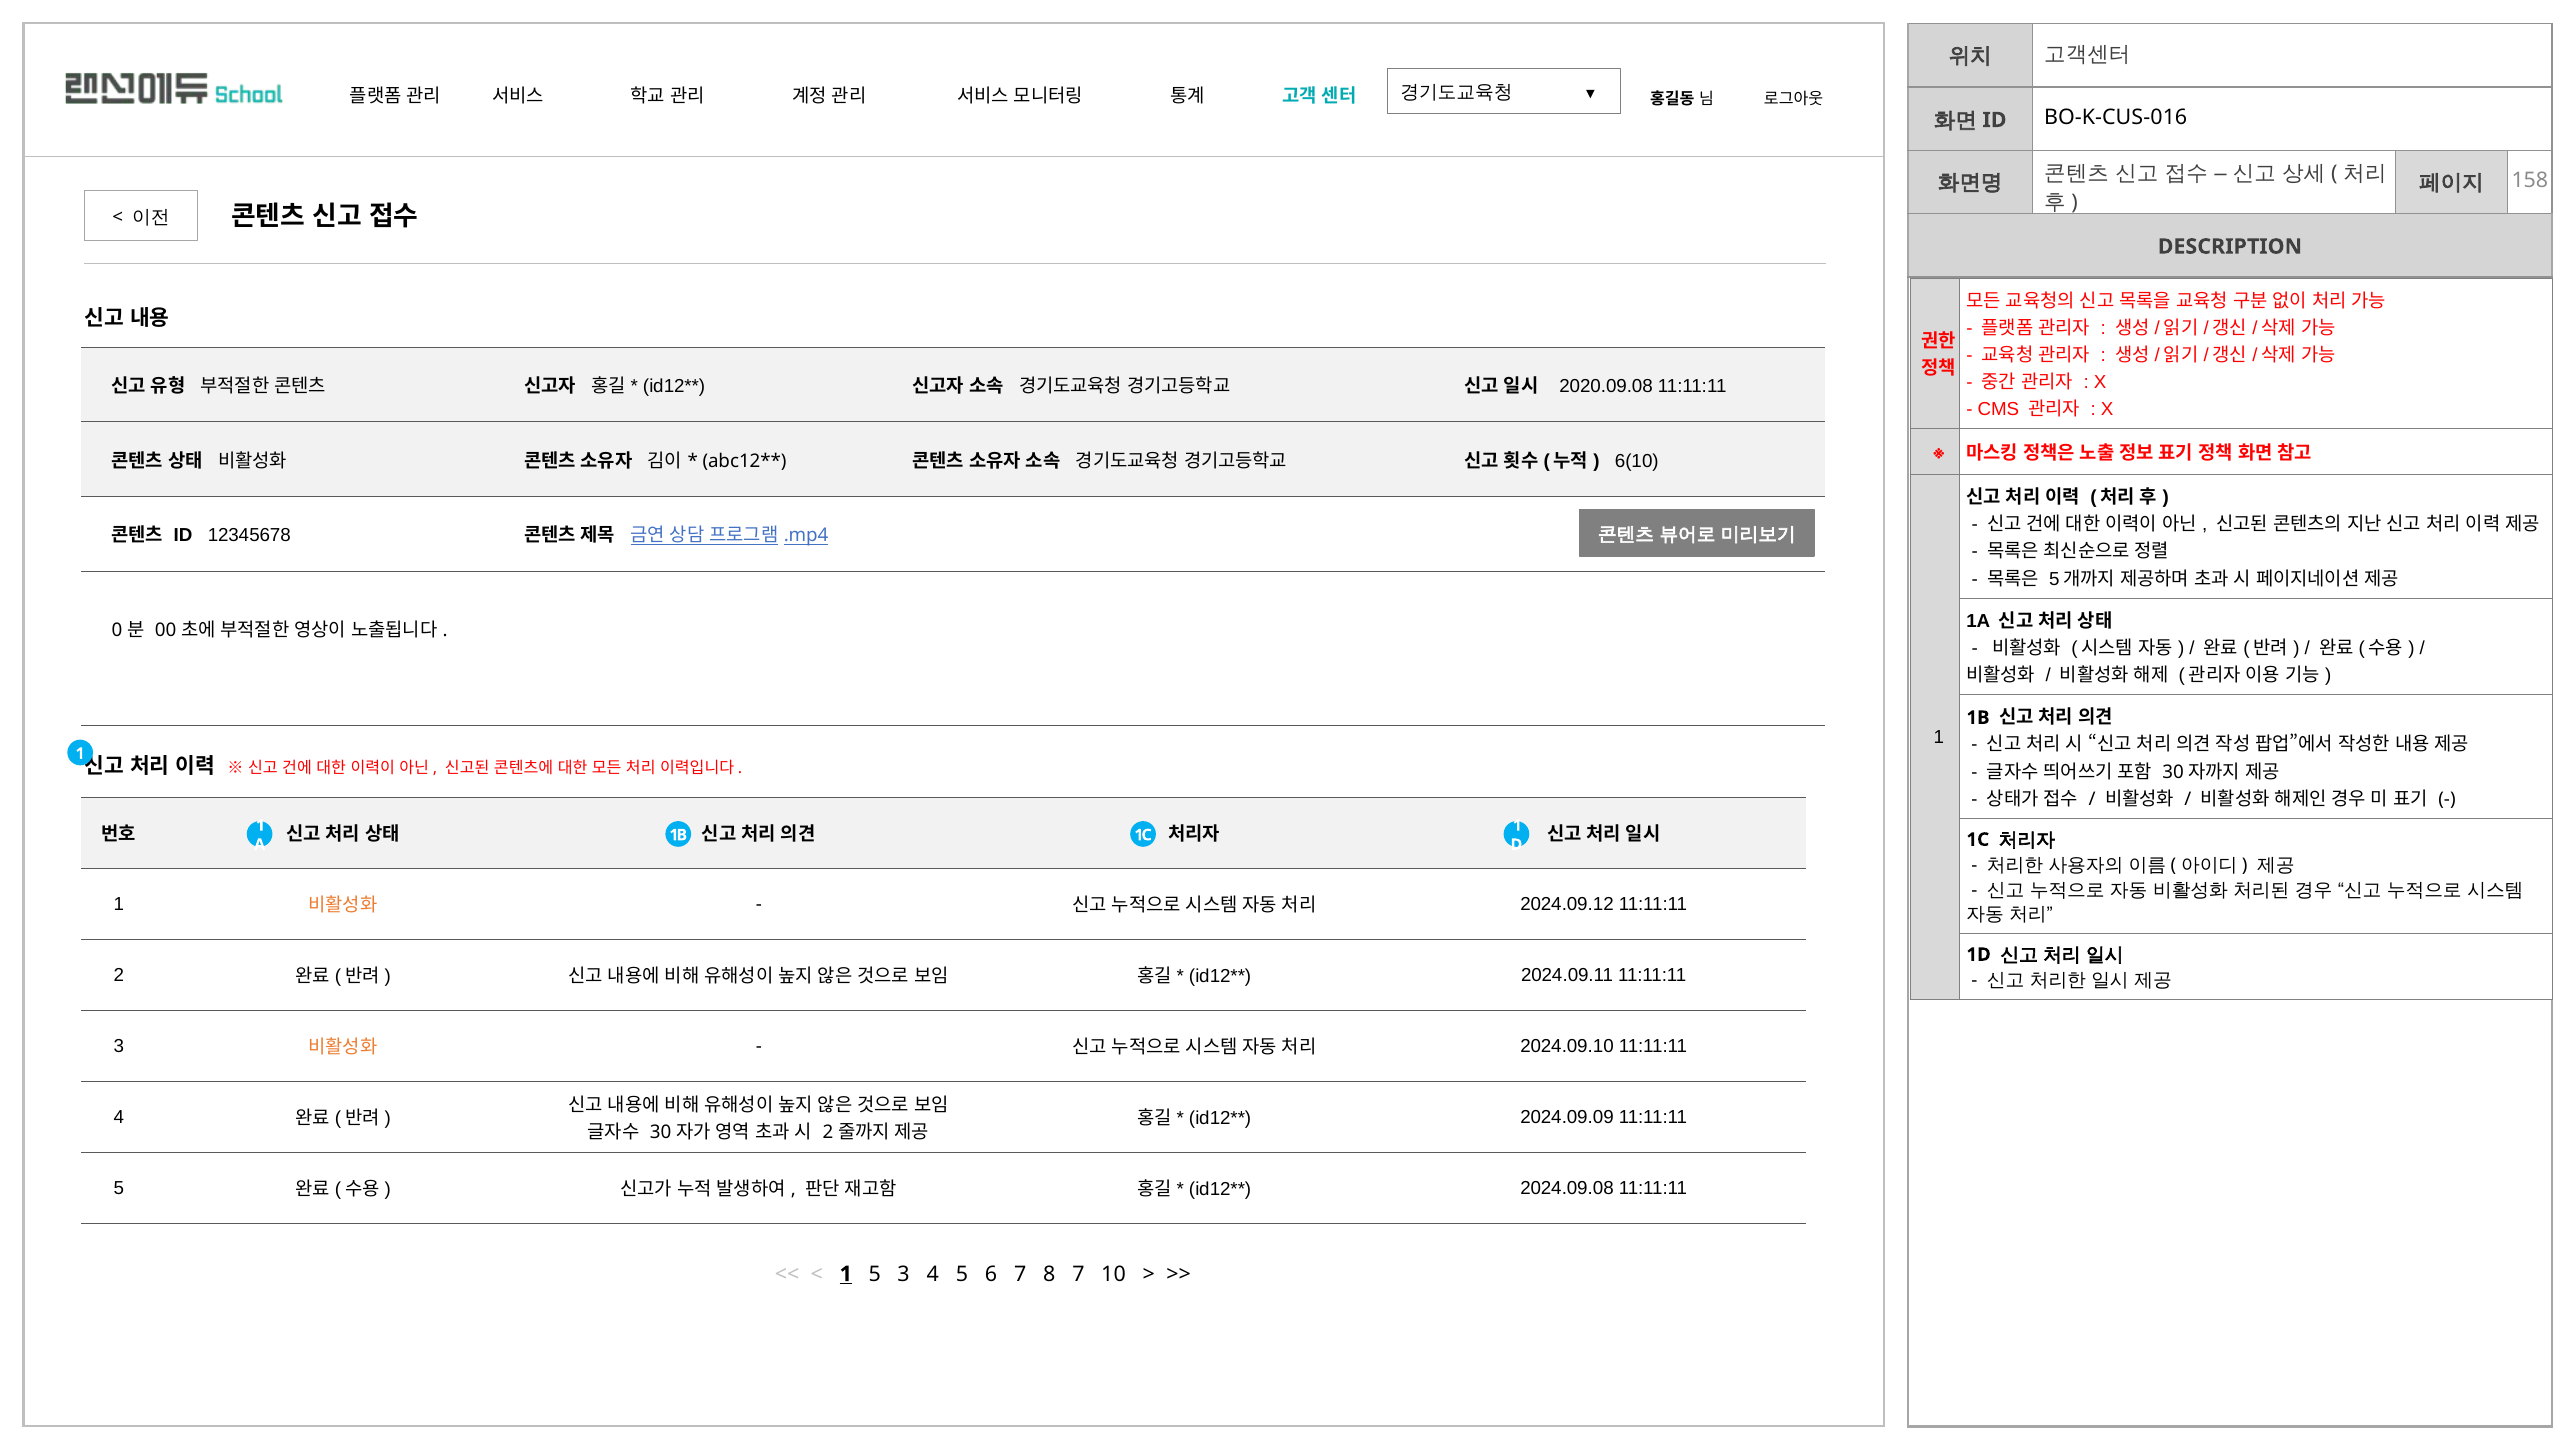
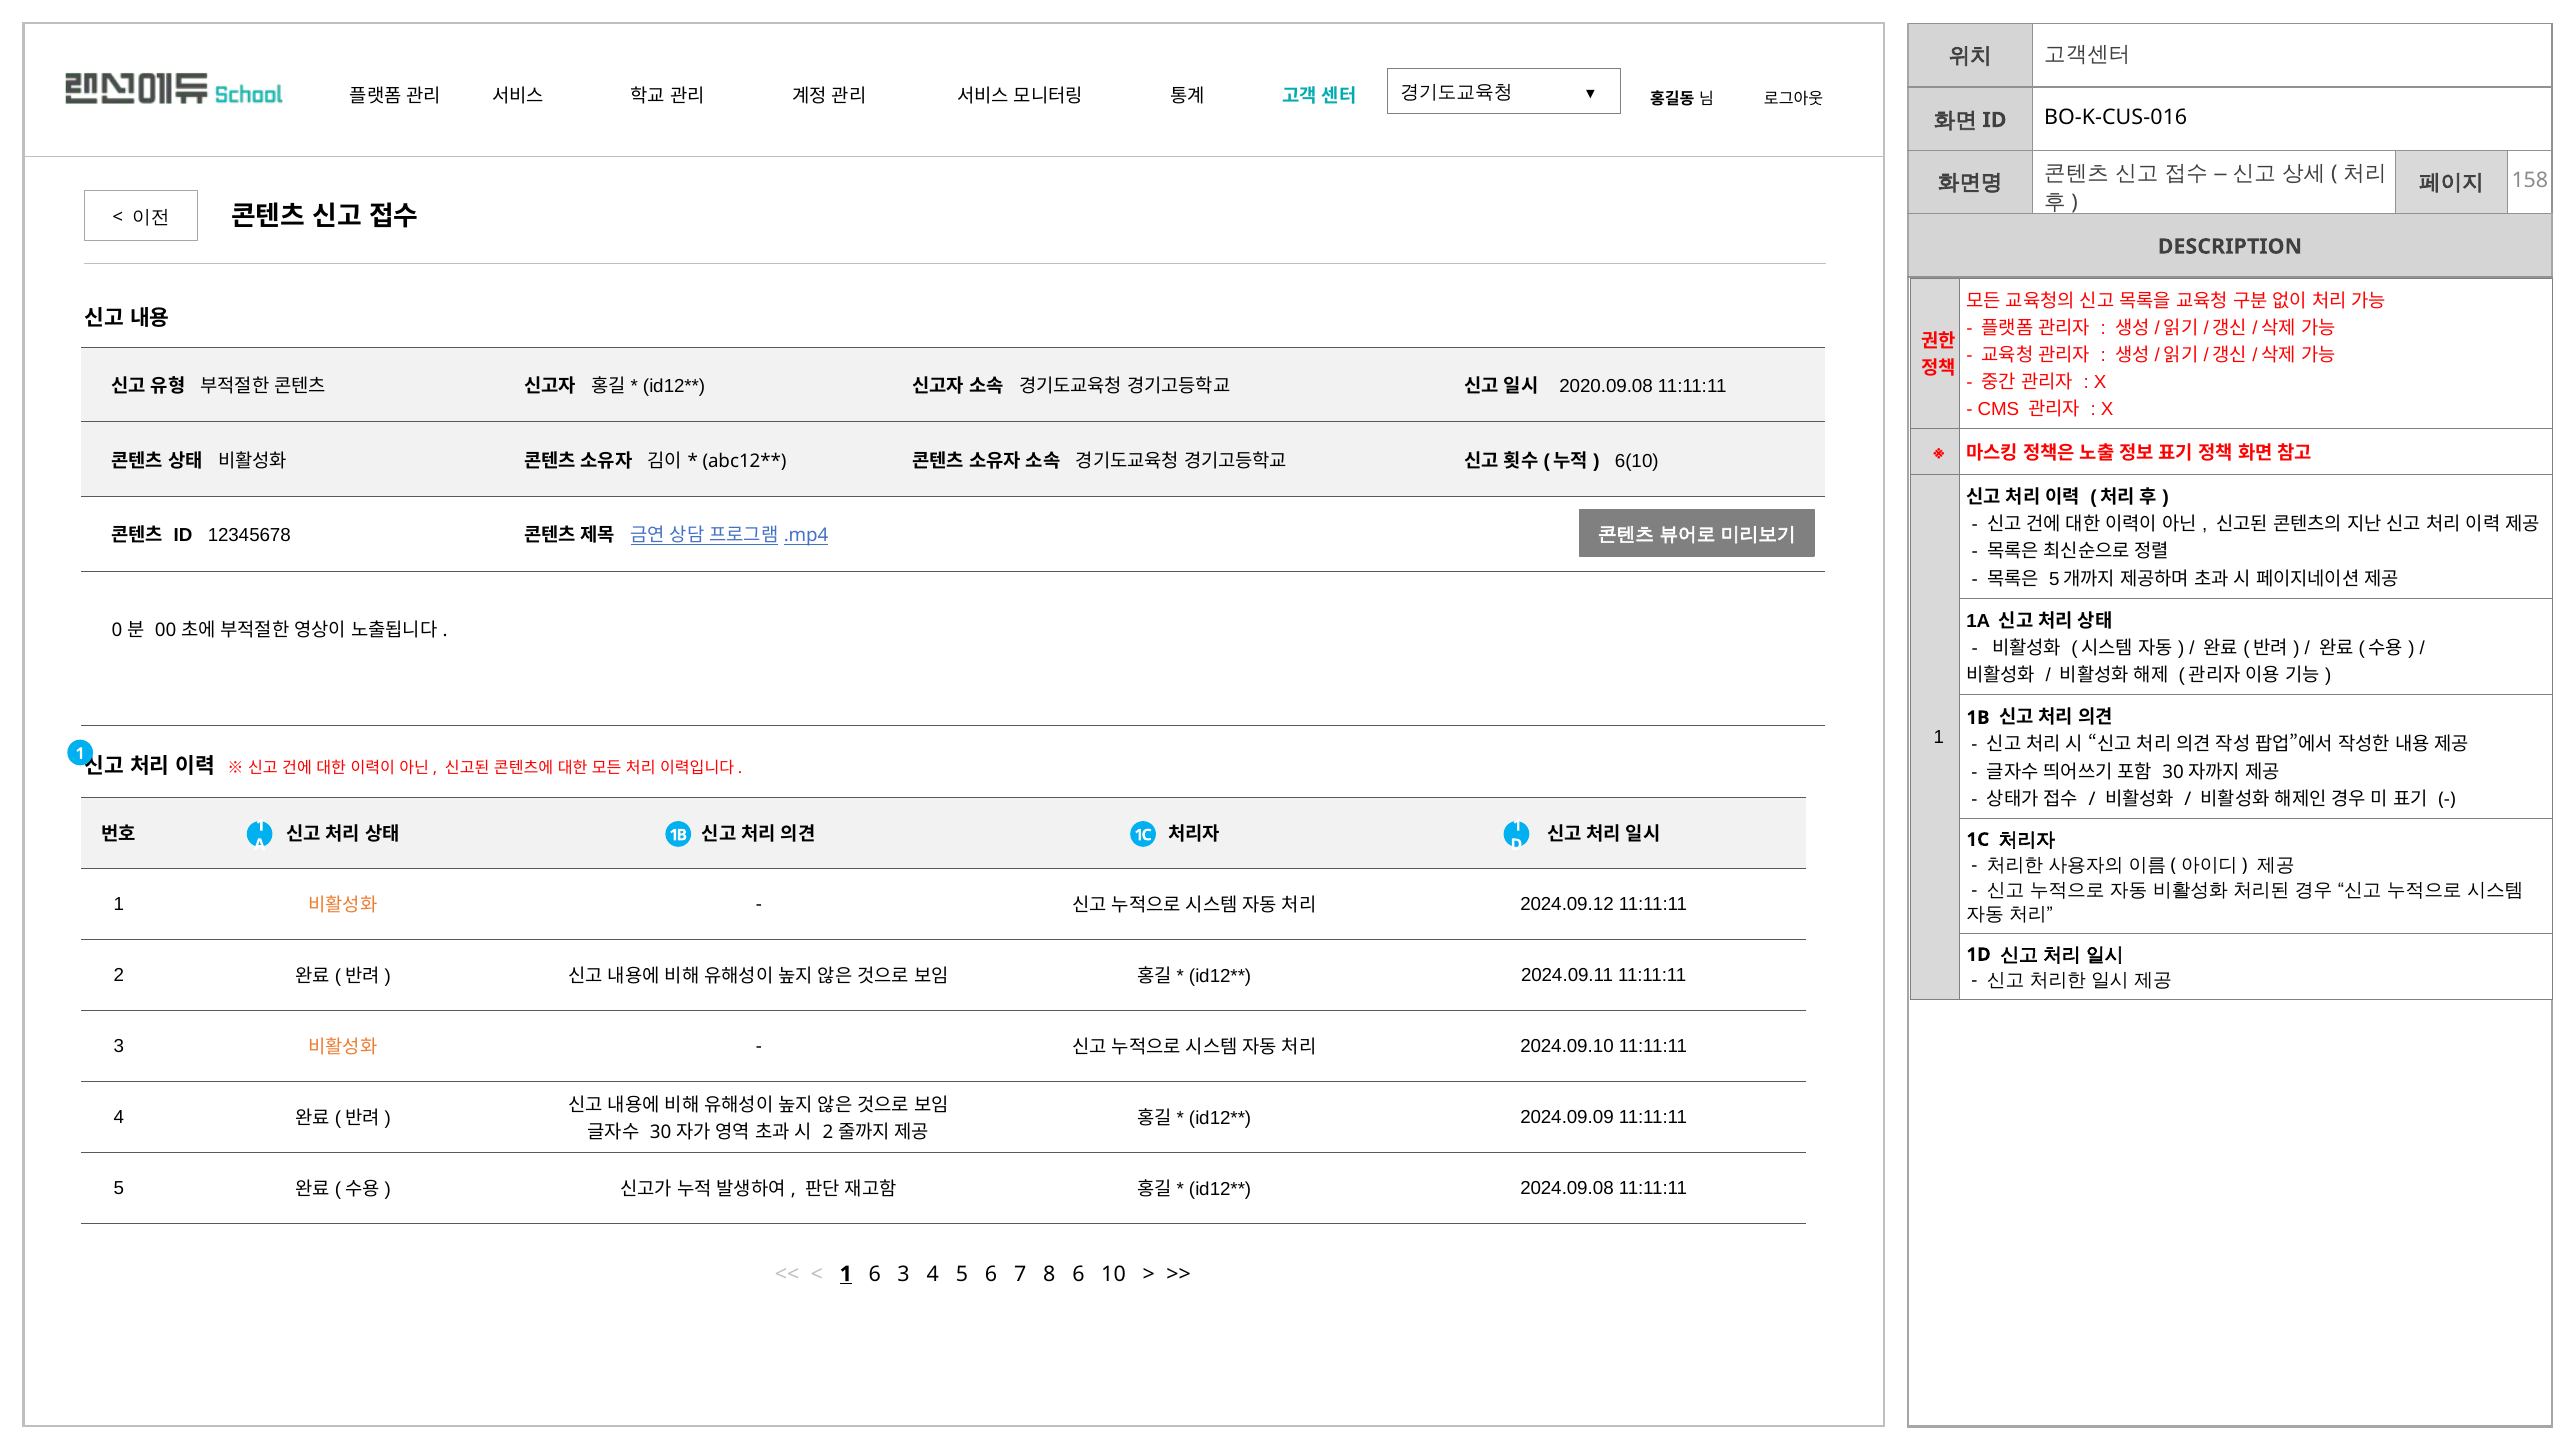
1 5: 5 -> 6 (875, 1274)
8 7: 7 -> 6 (1078, 1274)
